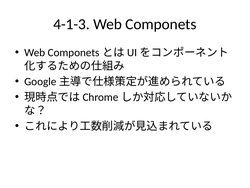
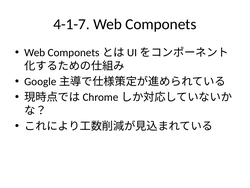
4-1-3: 4-1-3 -> 4-1-7 (72, 24)
